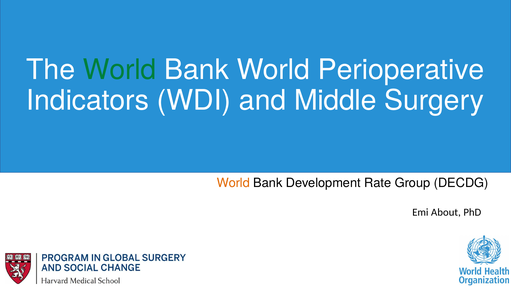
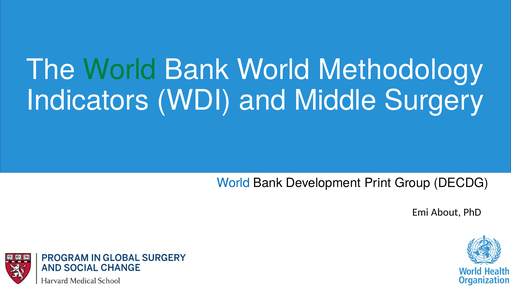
Perioperative: Perioperative -> Methodology (401, 70)
World colour: orange -> blue (233, 183)
Rate: Rate -> Print (378, 183)
